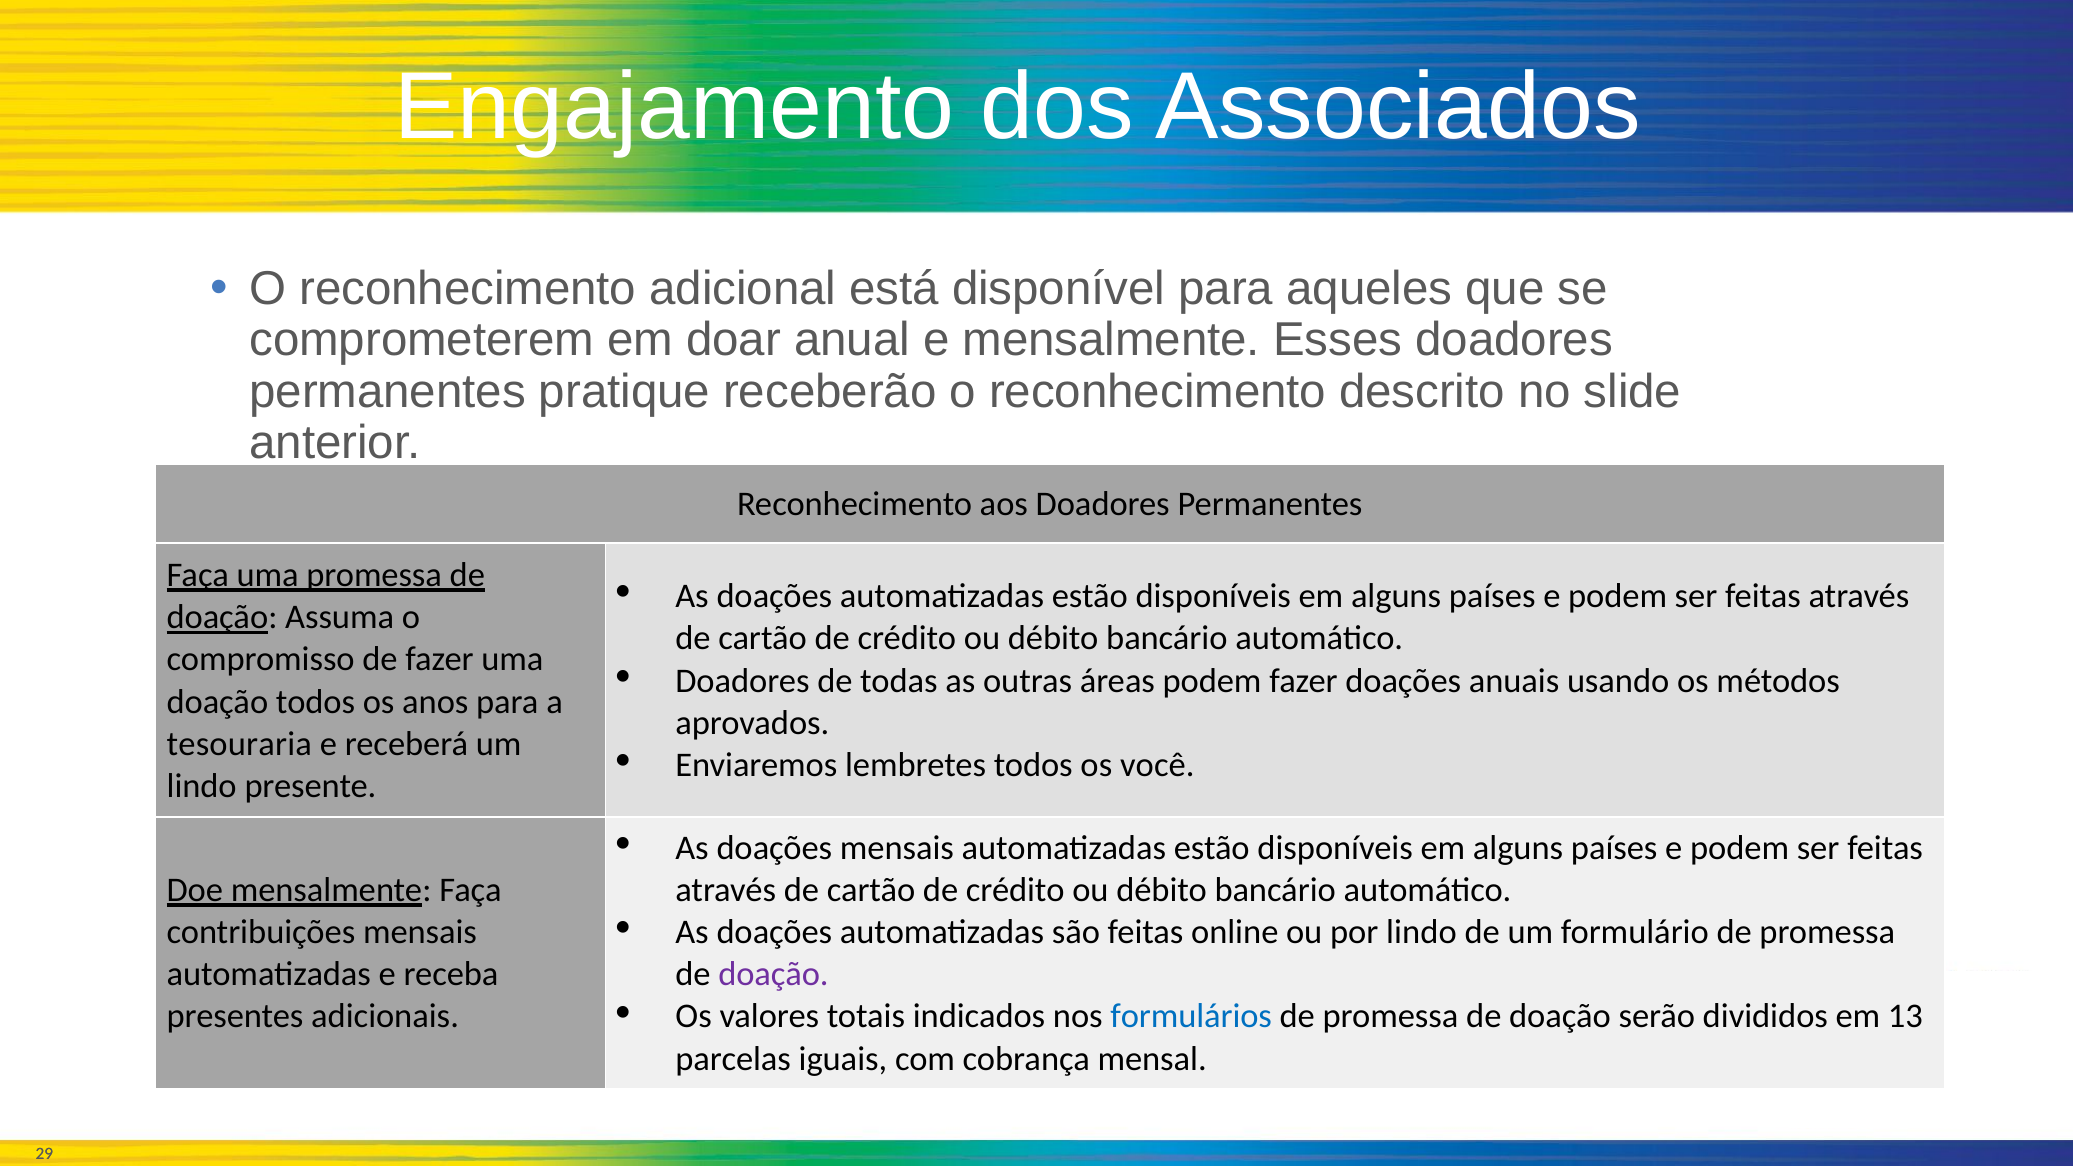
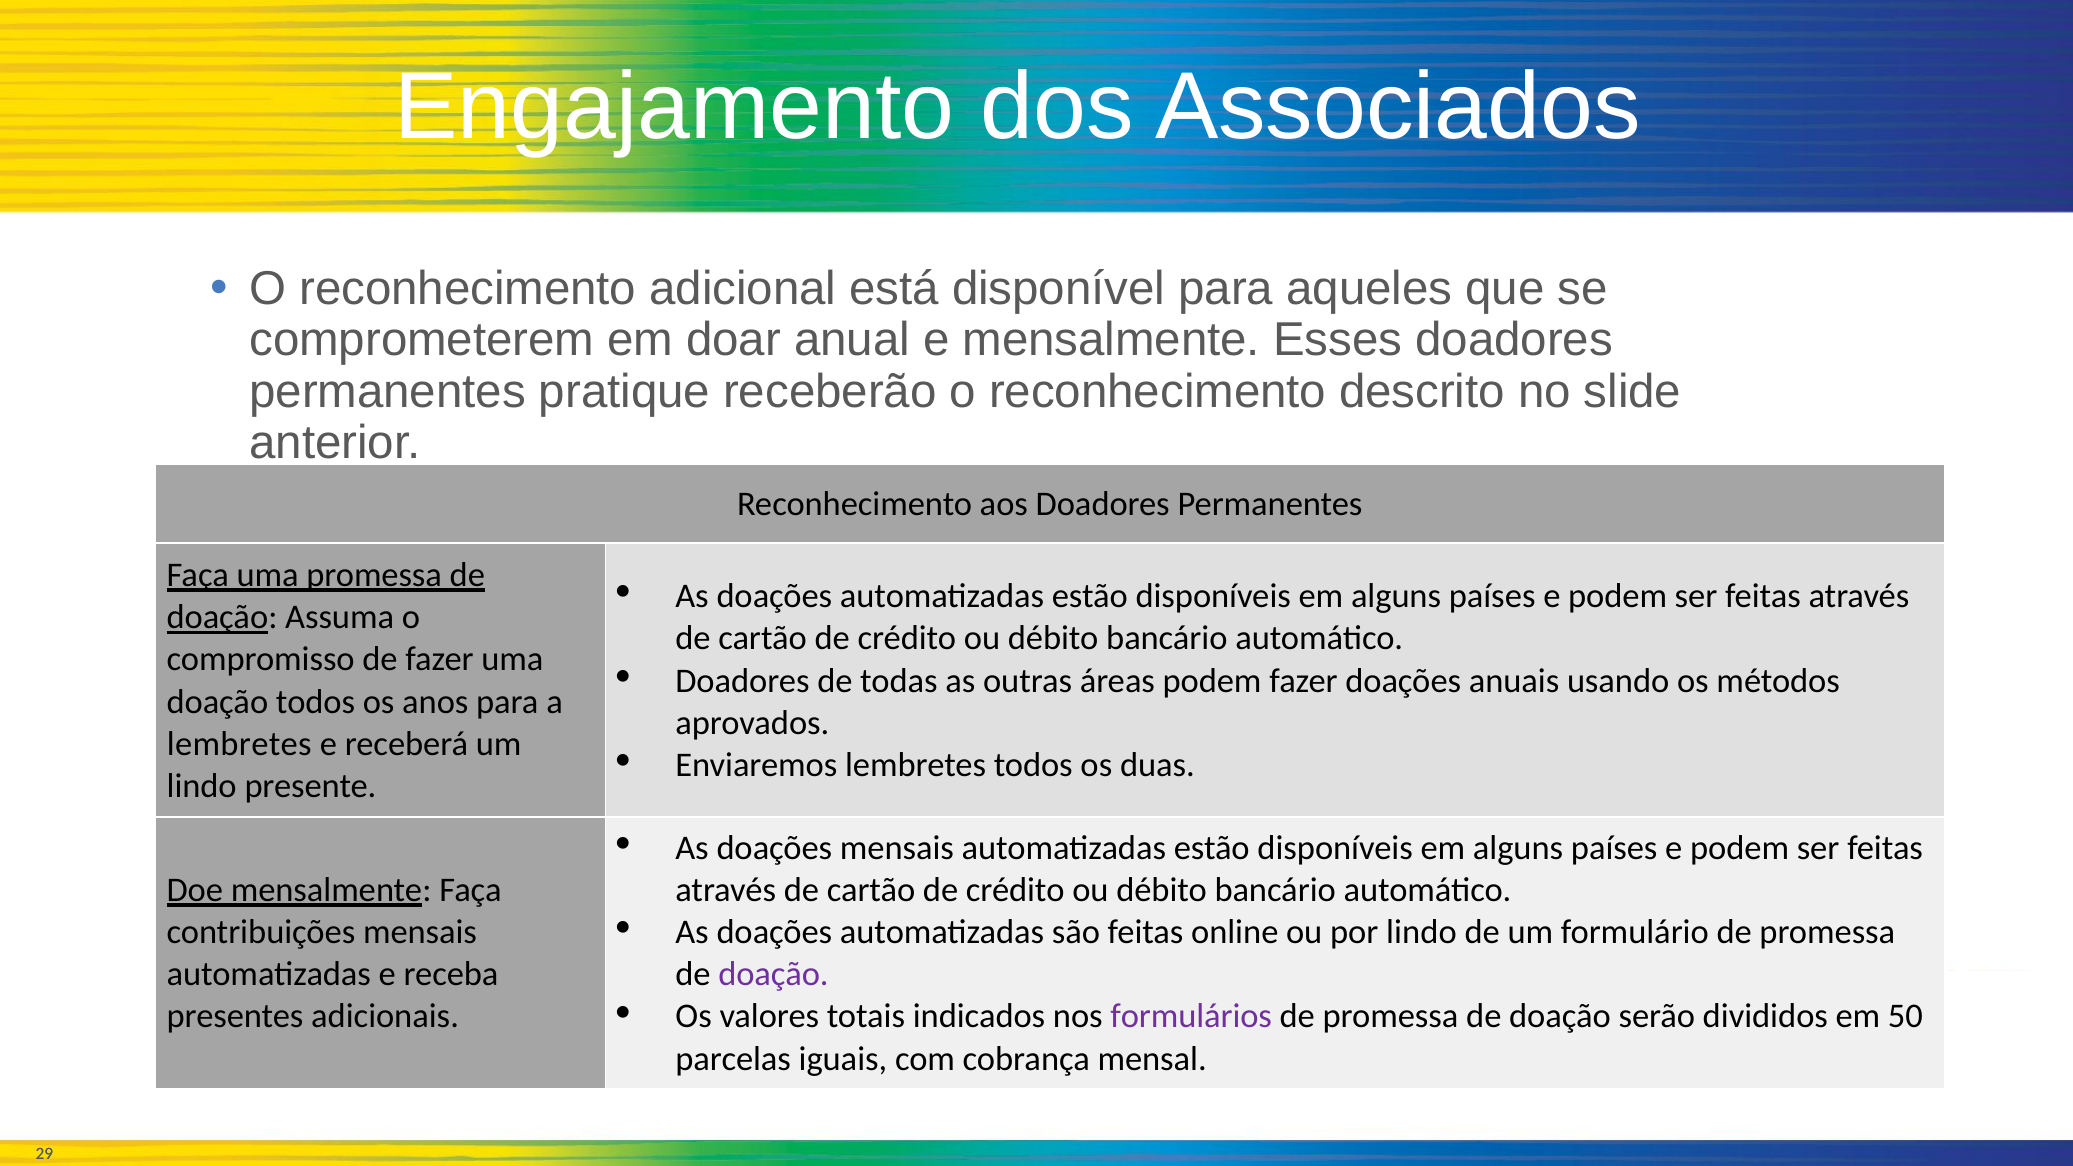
tesouraria: tesouraria -> lembretes (239, 744)
você: você -> duas (1157, 765)
formulários colour: blue -> purple (1191, 1017)
13: 13 -> 50 (1905, 1017)
